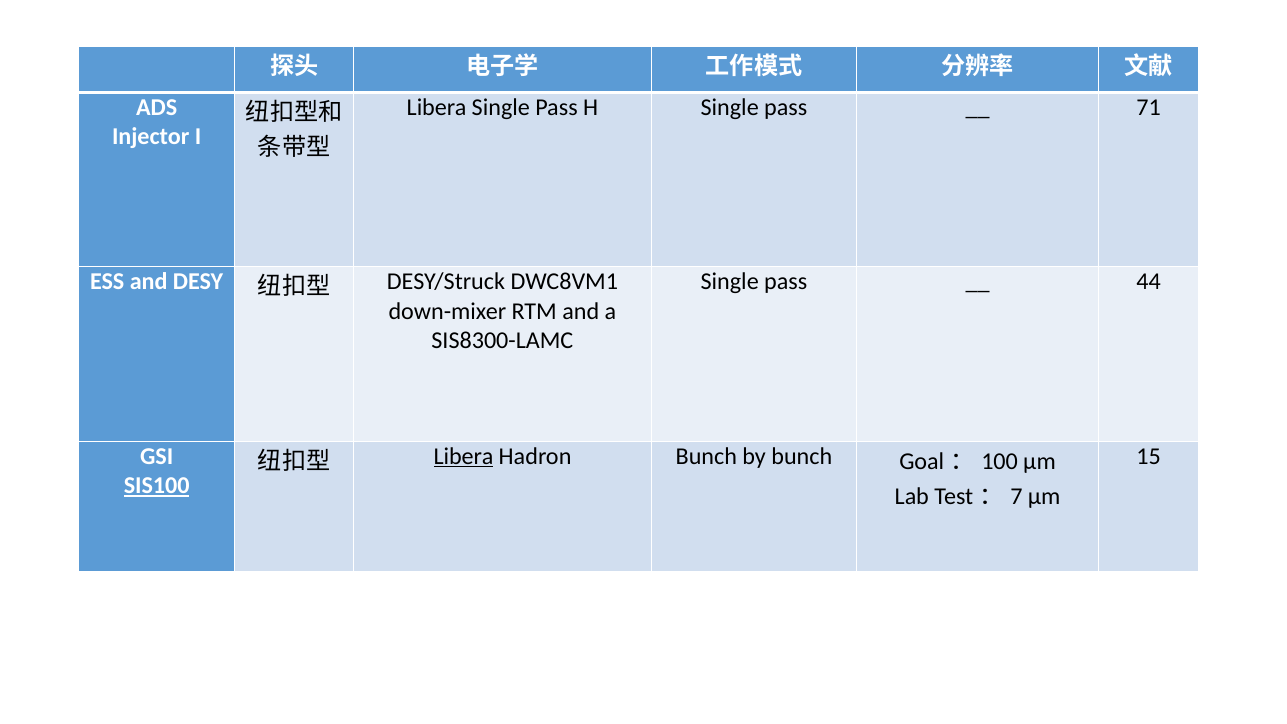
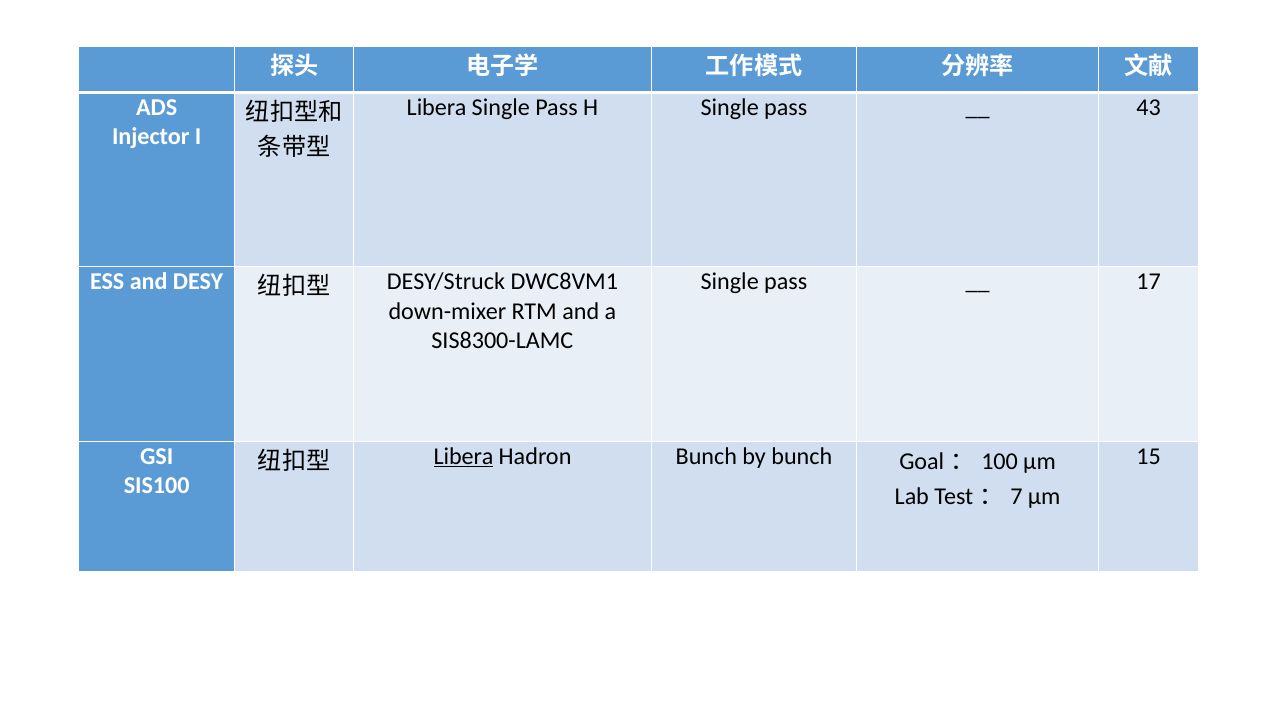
71: 71 -> 43 (1149, 107)
44: 44 -> 17 (1149, 282)
SIS100 underline: present -> none (157, 486)
